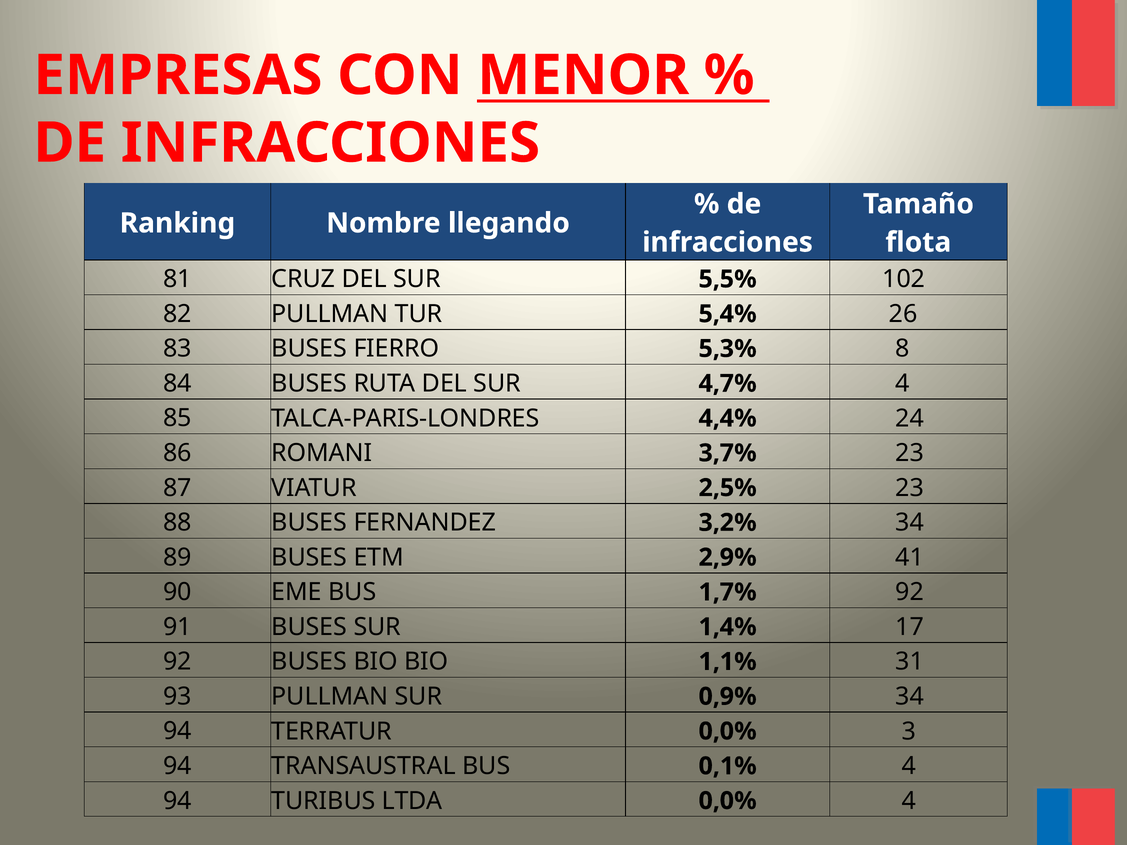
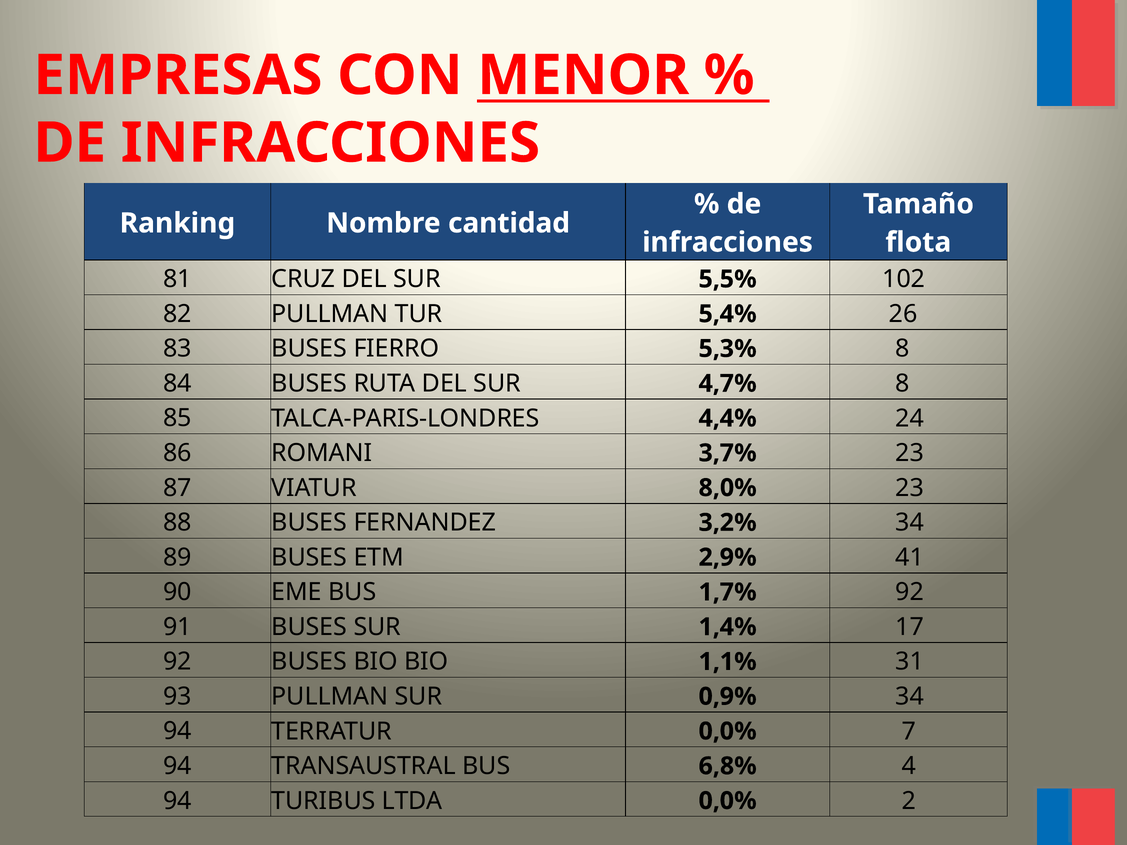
llegando: llegando -> cantidad (509, 223)
4,7% 4: 4 -> 8 (902, 384)
2,5%: 2,5% -> 8,0% (728, 488)
3: 3 -> 7 (909, 731)
0,1%: 0,1% -> 6,8% (728, 766)
0,0% 4: 4 -> 2 (909, 801)
